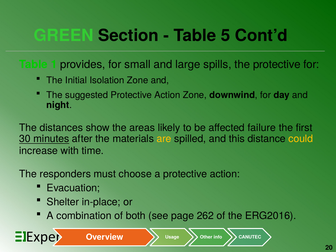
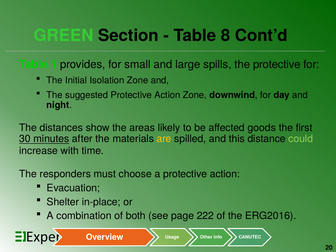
5: 5 -> 8 (226, 36)
failure: failure -> goods (262, 128)
could colour: yellow -> light green (301, 139)
262: 262 -> 222 (205, 216)
